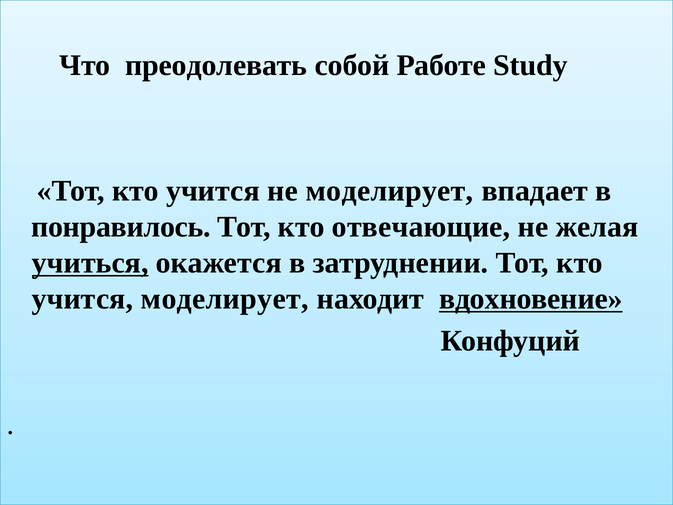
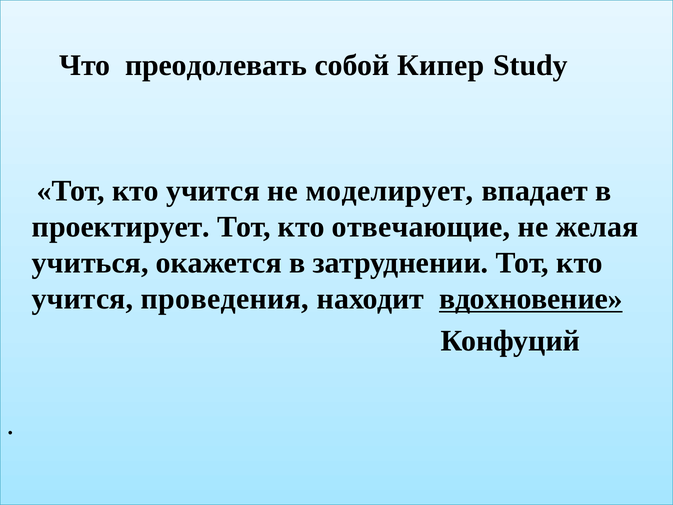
Работе: Работе -> Кипер (441, 65)
понравилось: понравилось -> проектирует (121, 227)
учиться underline: present -> none (90, 263)
учится моделирует: моделирует -> проведения (225, 299)
